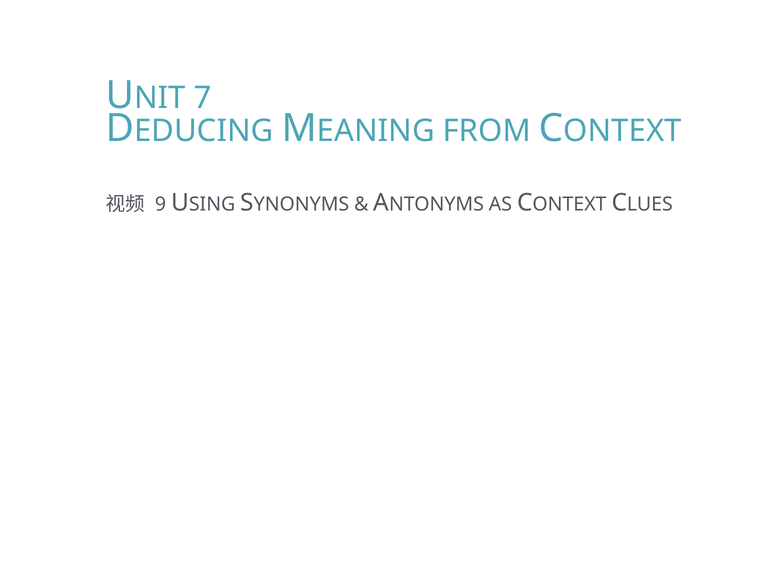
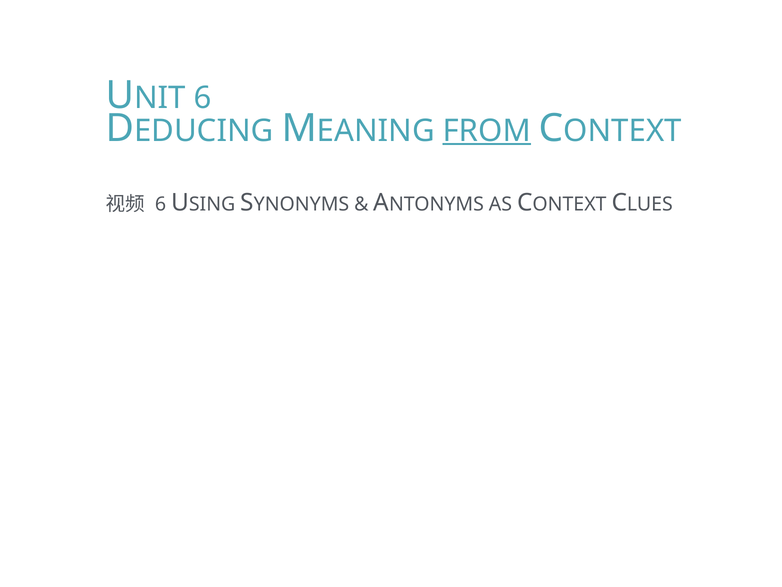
7: 7 -> 6 (203, 98)
FROM underline: none -> present (487, 131)
9: 9 -> 6 (161, 204)
